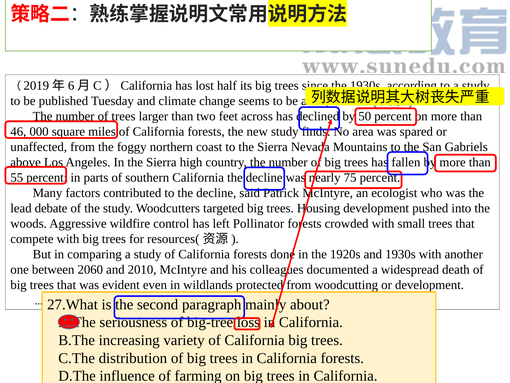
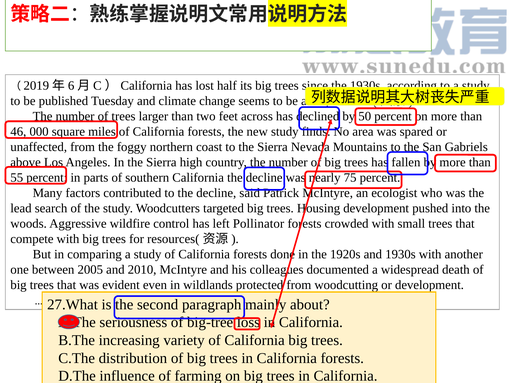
debate: debate -> search (51, 208)
2060: 2060 -> 2005 (90, 269)
